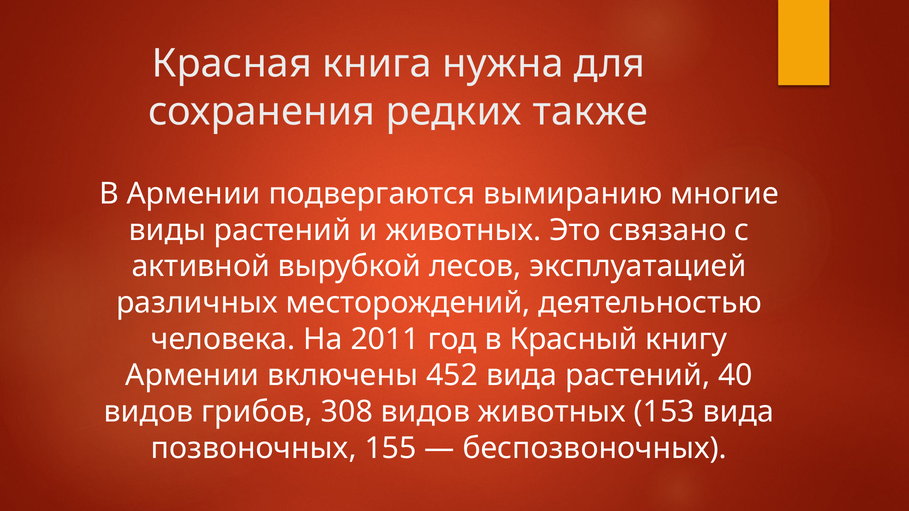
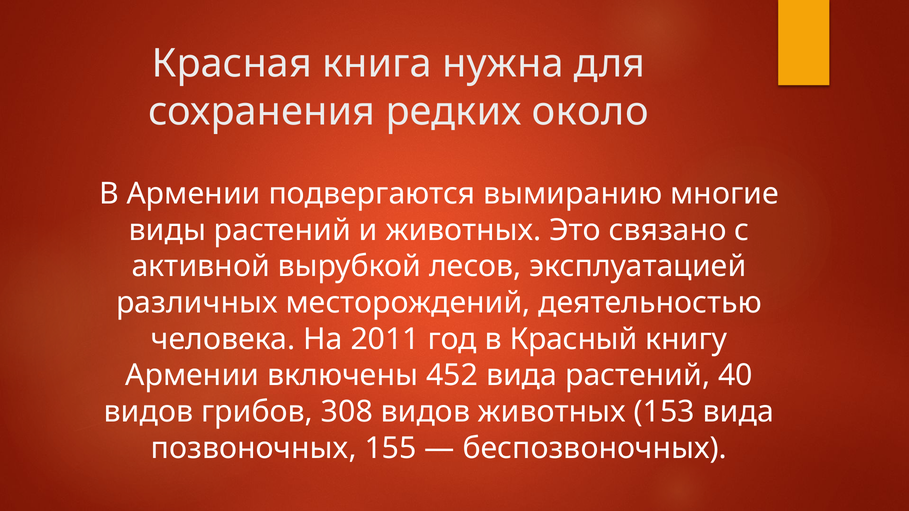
также: также -> около (590, 112)
